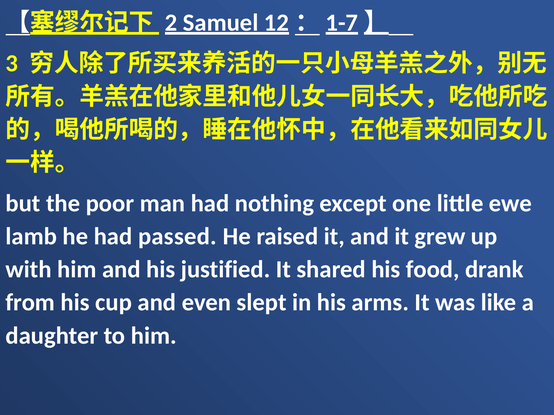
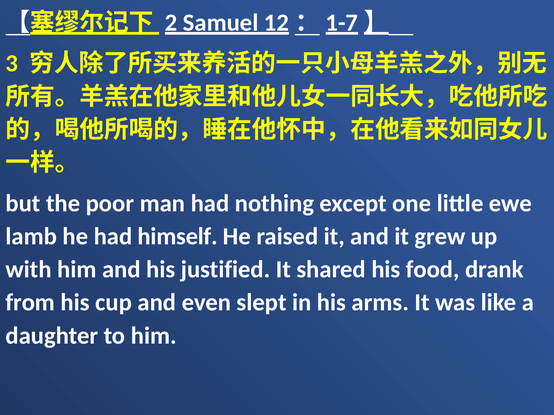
passed: passed -> himself (178, 237)
